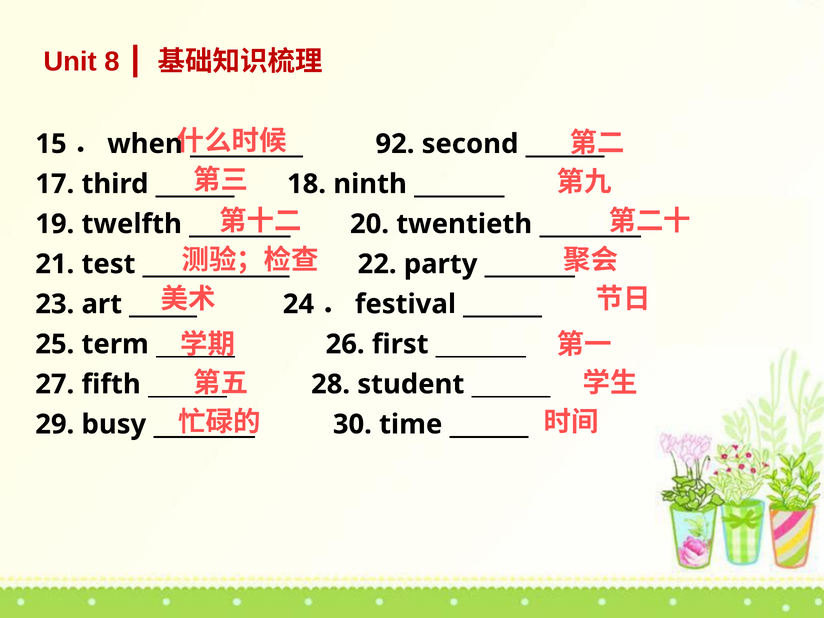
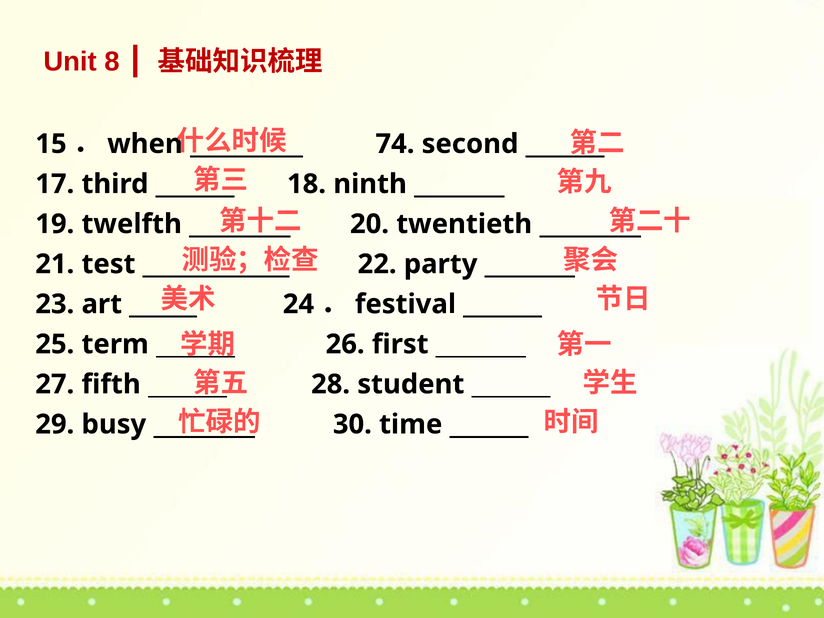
92: 92 -> 74 (395, 144)
